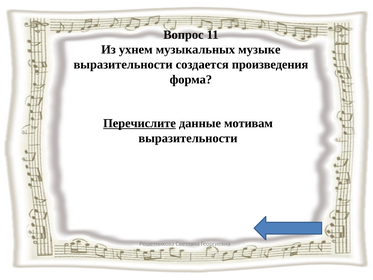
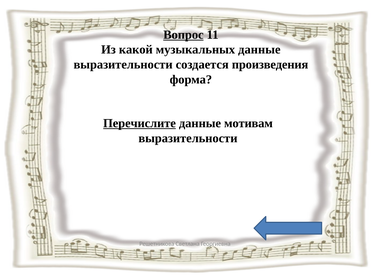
Вопрос underline: none -> present (183, 35)
ухнем: ухнем -> какой (136, 50)
музыкальных музыке: музыке -> данные (259, 50)
